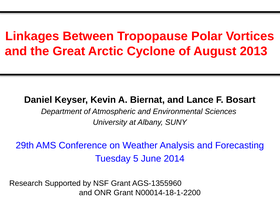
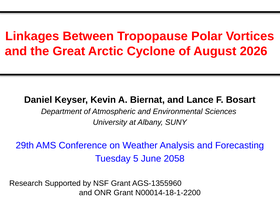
2013: 2013 -> 2026 (254, 51)
2014: 2014 -> 2058 (174, 159)
